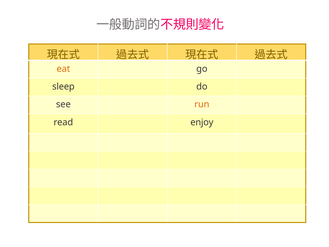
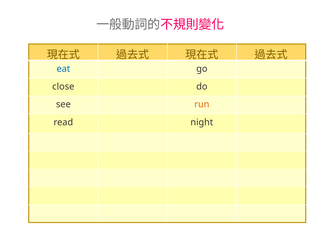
eat colour: orange -> blue (63, 69)
sleep: sleep -> close (63, 87)
enjoy: enjoy -> night (202, 122)
